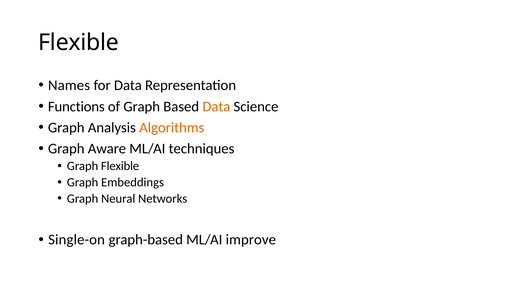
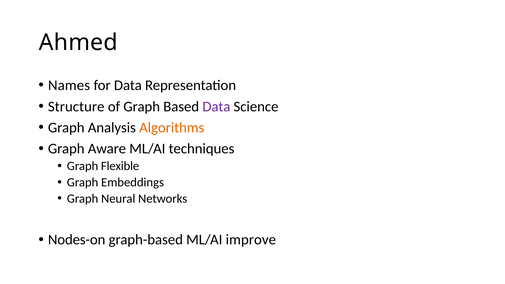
Flexible: Flexible -> Ahmed (78, 42)
Functions: Functions -> Structure (76, 106)
Data colour: orange -> purple (216, 106)
Single-on: Single-on -> Nodes-on (77, 240)
